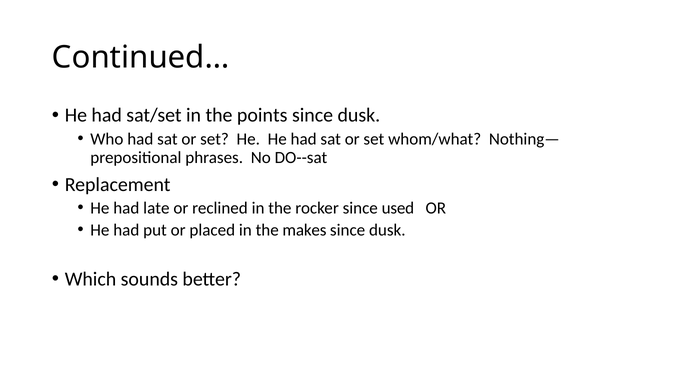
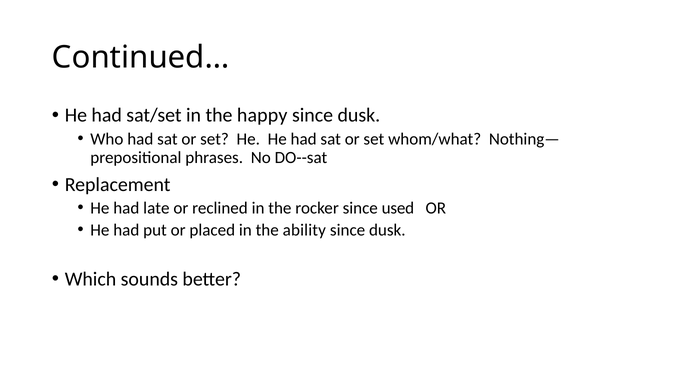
points: points -> happy (262, 115)
makes: makes -> ability (304, 230)
